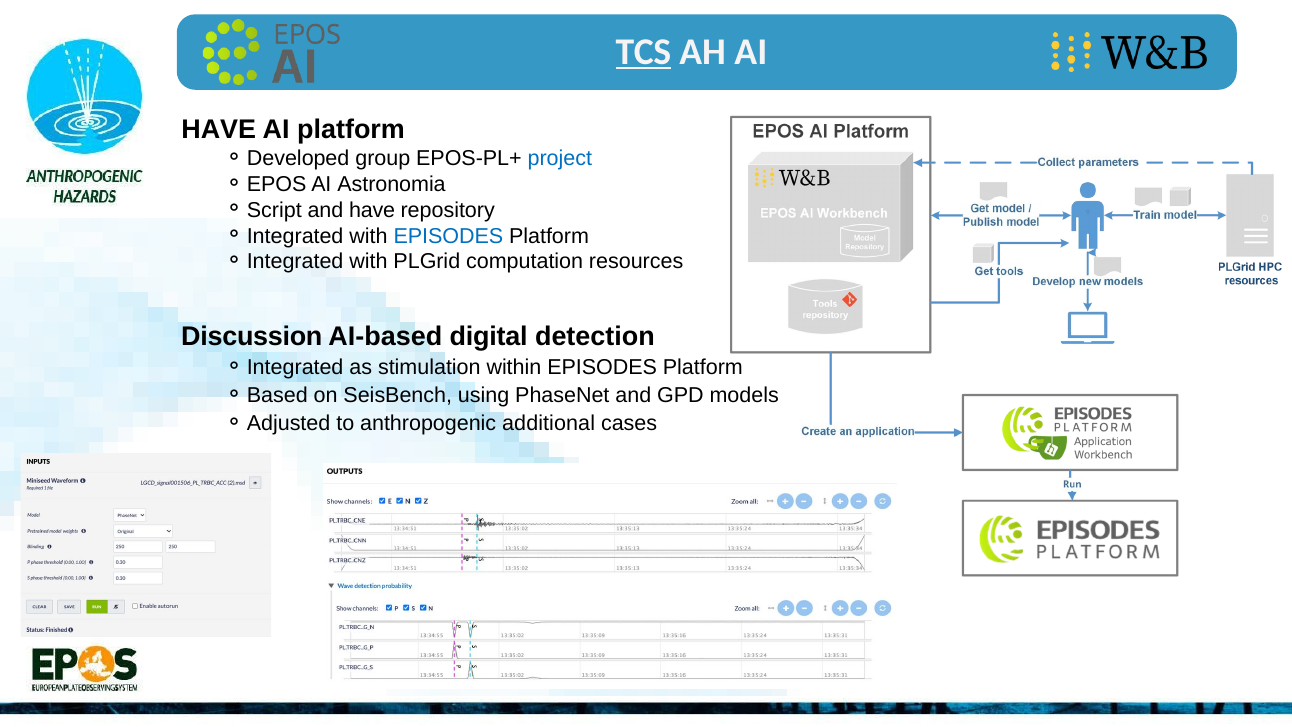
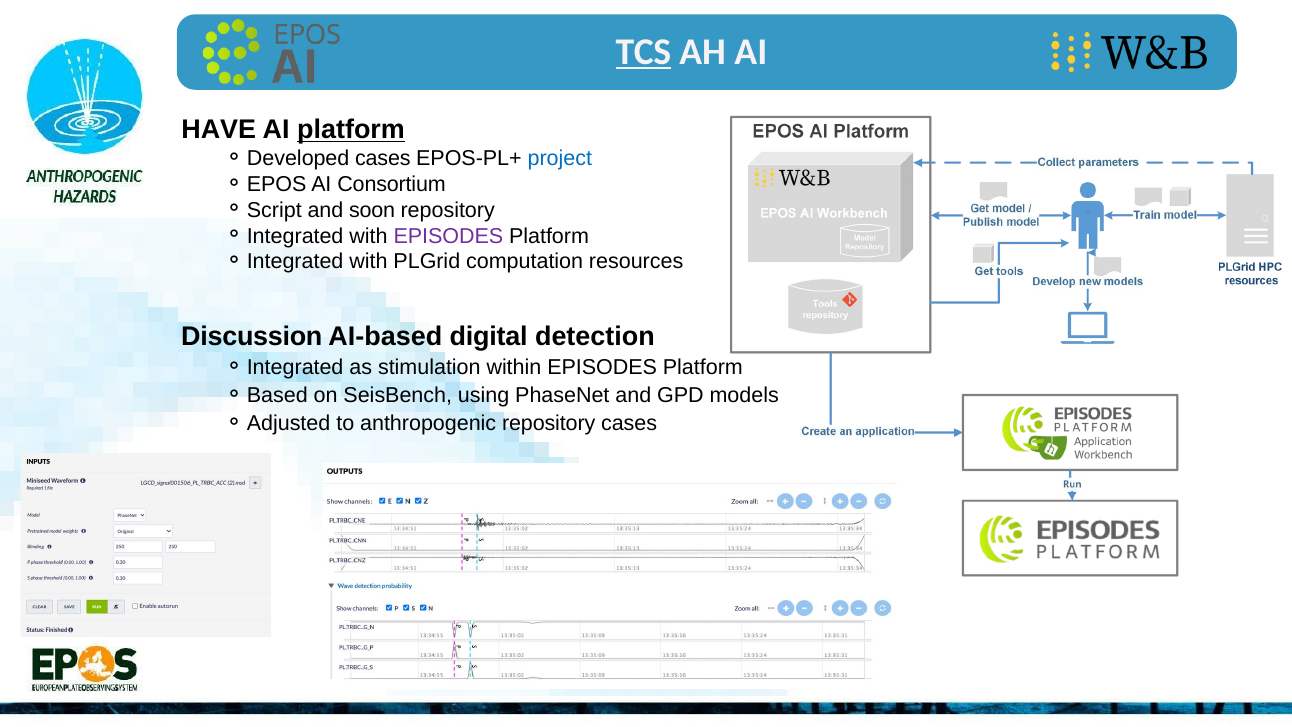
platform underline: none -> present (351, 130)
group: group -> cases (383, 158)
Astronomia: Astronomia -> Consortium (392, 184)
and have: have -> soon (372, 210)
EPISODES colour: blue -> purple (448, 236)
anthropogenic additional: additional -> repository (549, 423)
